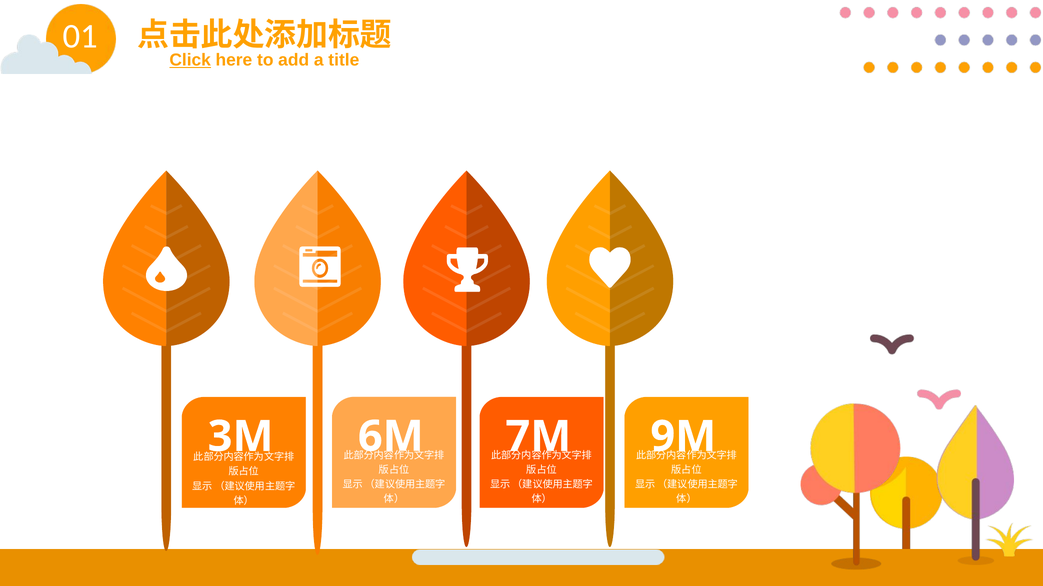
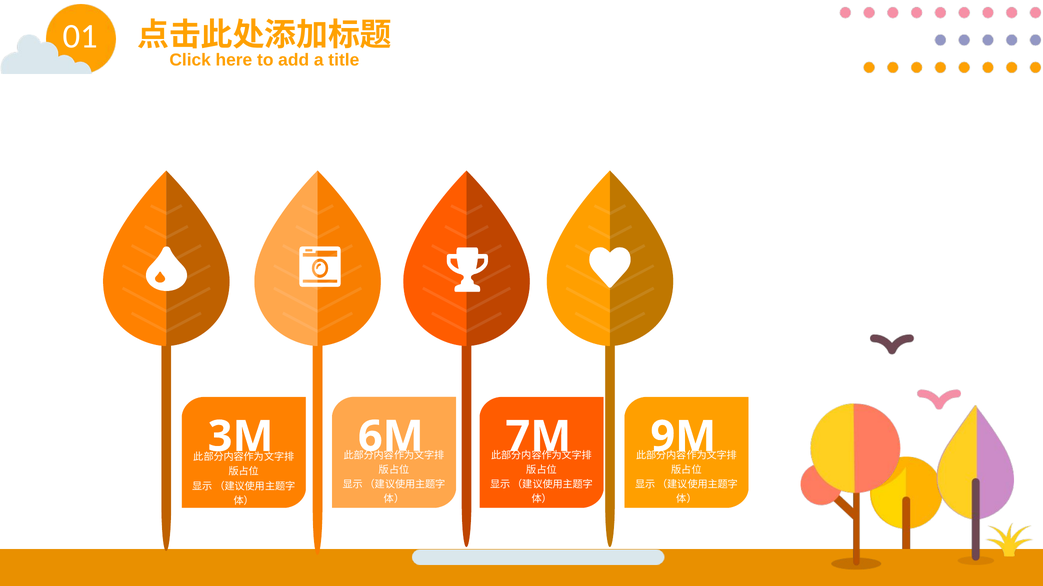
Click underline: present -> none (190, 60)
